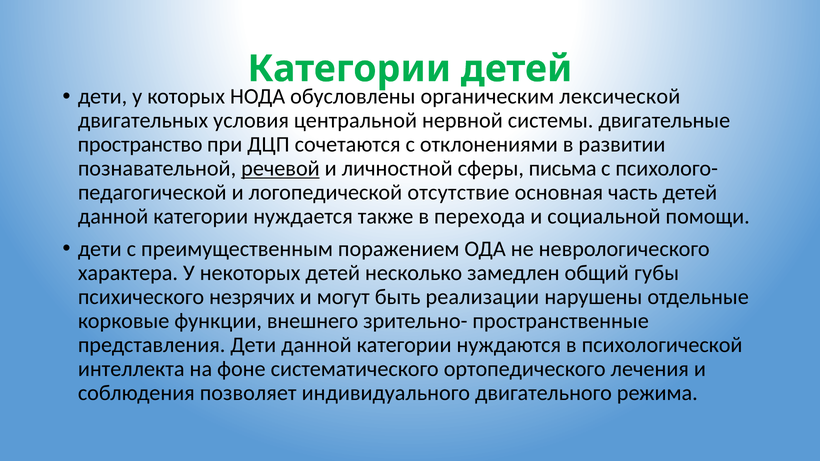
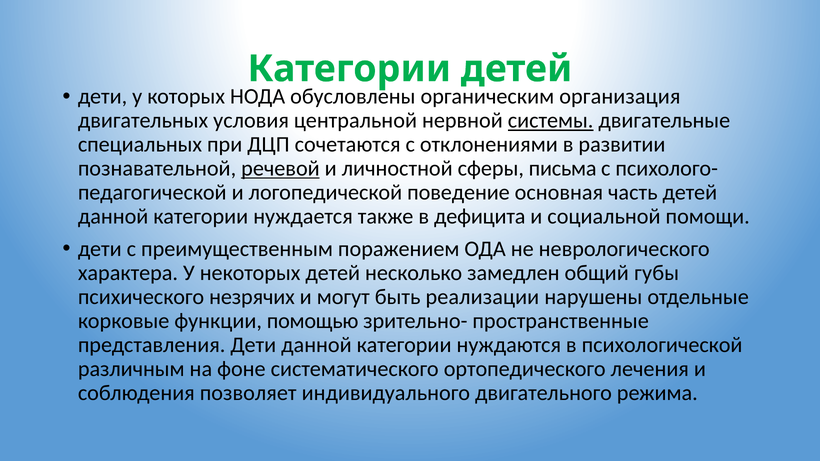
лексической: лексической -> организация (620, 97)
системы underline: none -> present (551, 121)
пространство: пространство -> специальных (140, 145)
отсутствие: отсутствие -> поведение (458, 193)
перехода: перехода -> дефицита (480, 217)
внешнего: внешнего -> помощью (313, 321)
интеллекта: интеллекта -> различным (131, 369)
